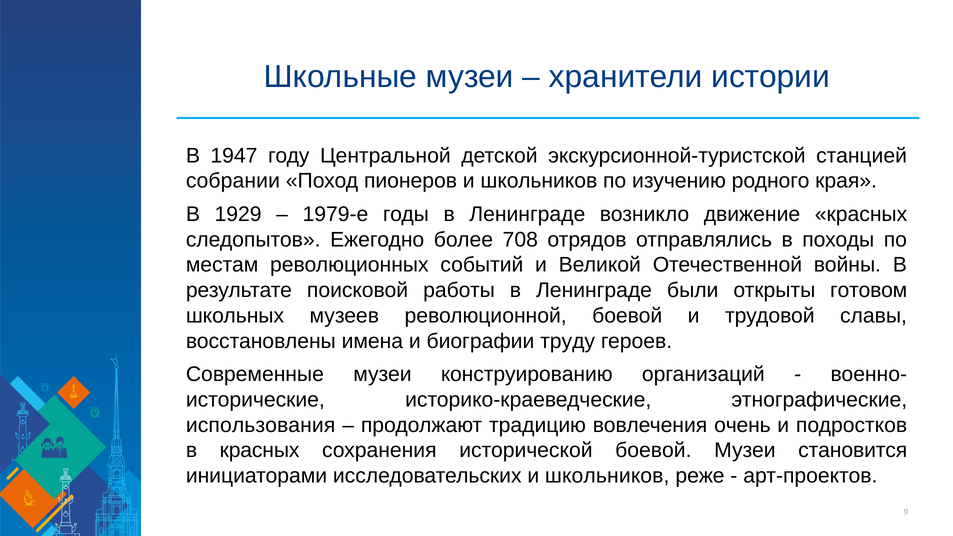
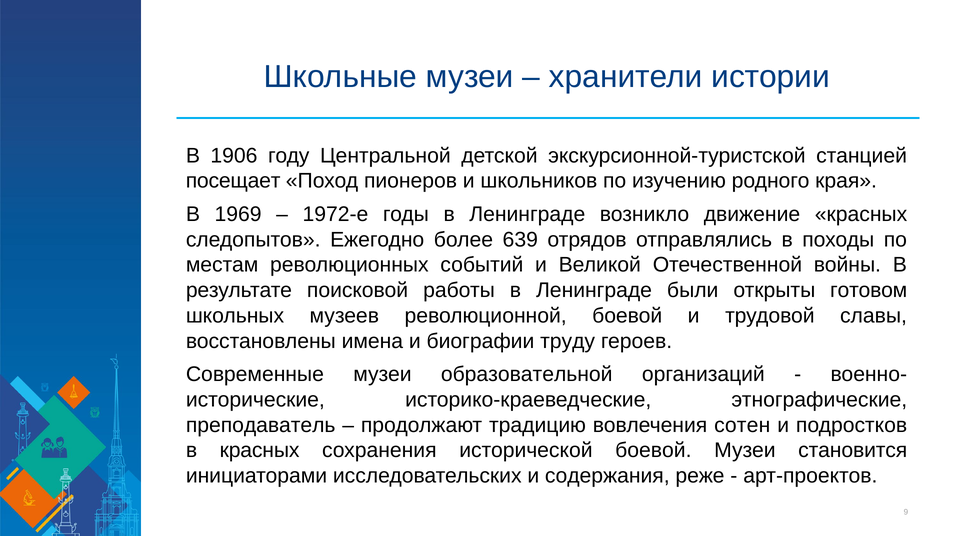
1947: 1947 -> 1906 (234, 156)
собрании: собрании -> посещает (233, 181)
1929: 1929 -> 1969 (238, 214)
1979-е: 1979-е -> 1972-е (335, 214)
708: 708 -> 639 (520, 240)
конструированию: конструированию -> образовательной (527, 374)
использования: использования -> преподаватель (261, 425)
очень: очень -> сотен (742, 425)
исследовательских и школьников: школьников -> содержания (607, 476)
